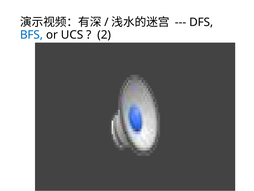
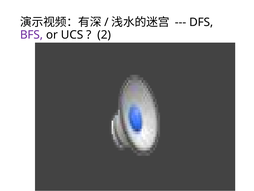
BFS colour: blue -> purple (32, 35)
